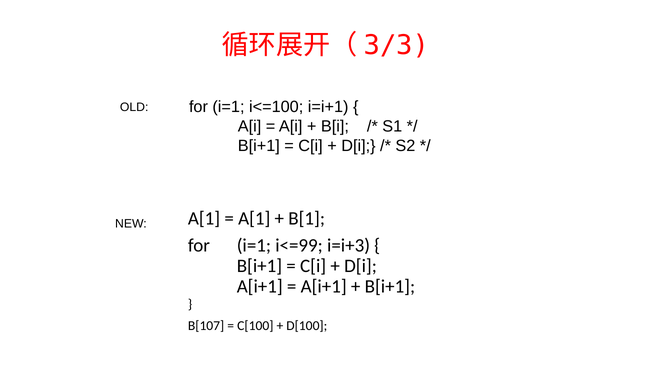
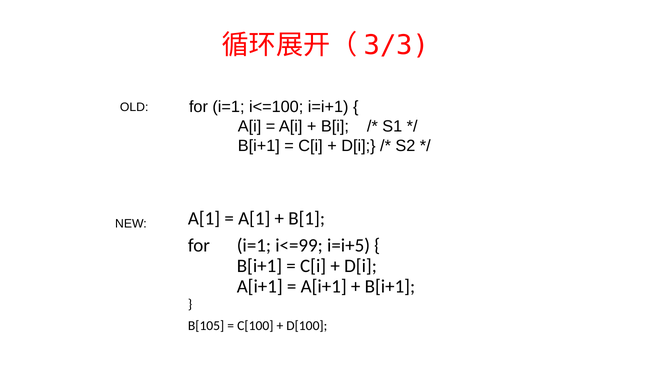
i=i+3: i=i+3 -> i=i+5 (349, 246)
B[107: B[107 -> B[105 (206, 326)
